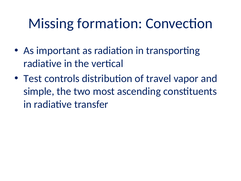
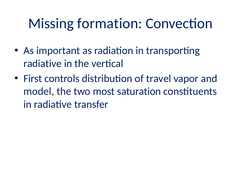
Test: Test -> First (33, 78)
simple: simple -> model (39, 91)
ascending: ascending -> saturation (139, 91)
